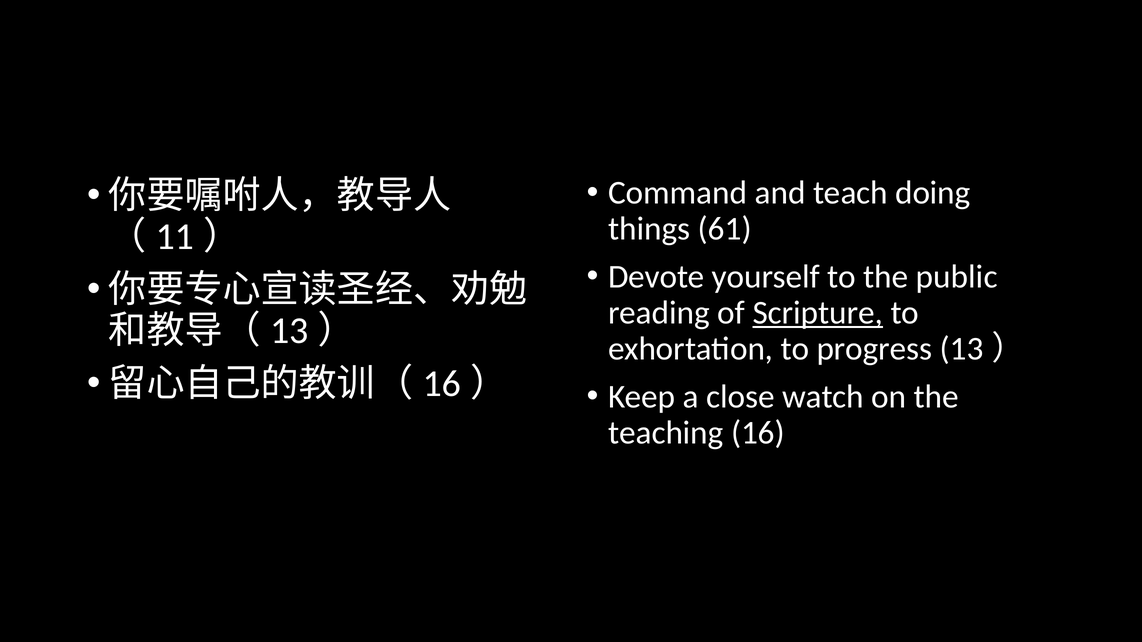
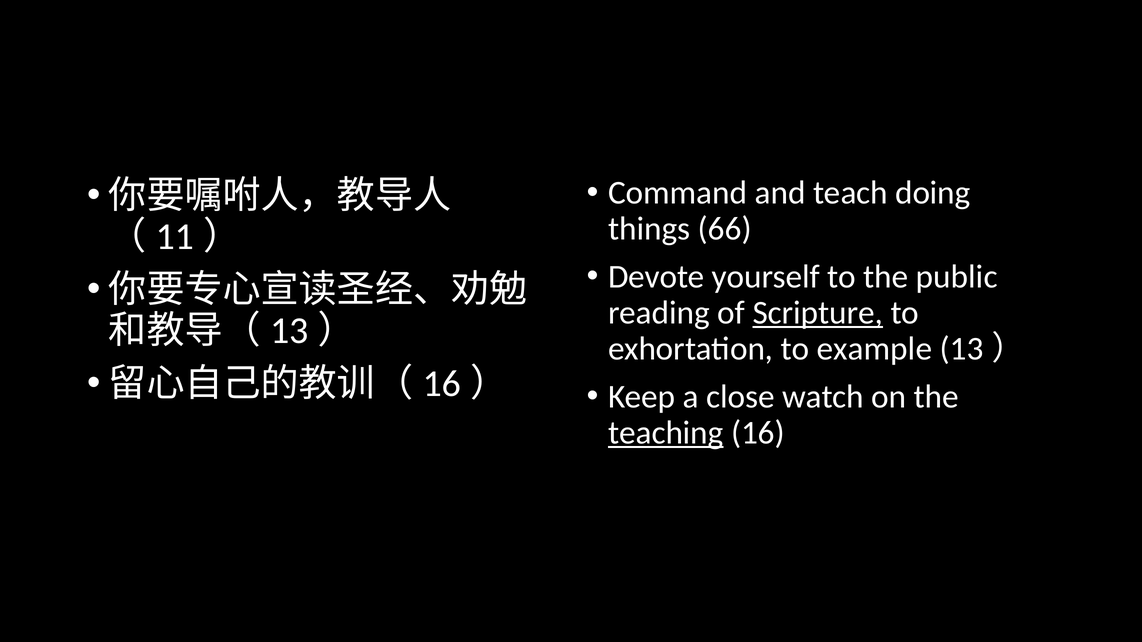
61: 61 -> 66 (725, 229)
progress: progress -> example (874, 349)
teaching underline: none -> present (666, 433)
